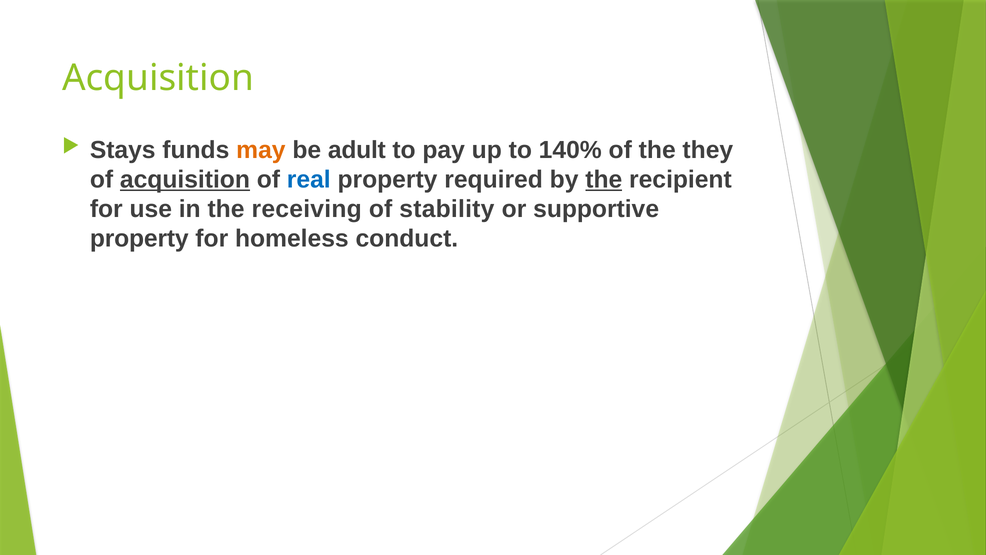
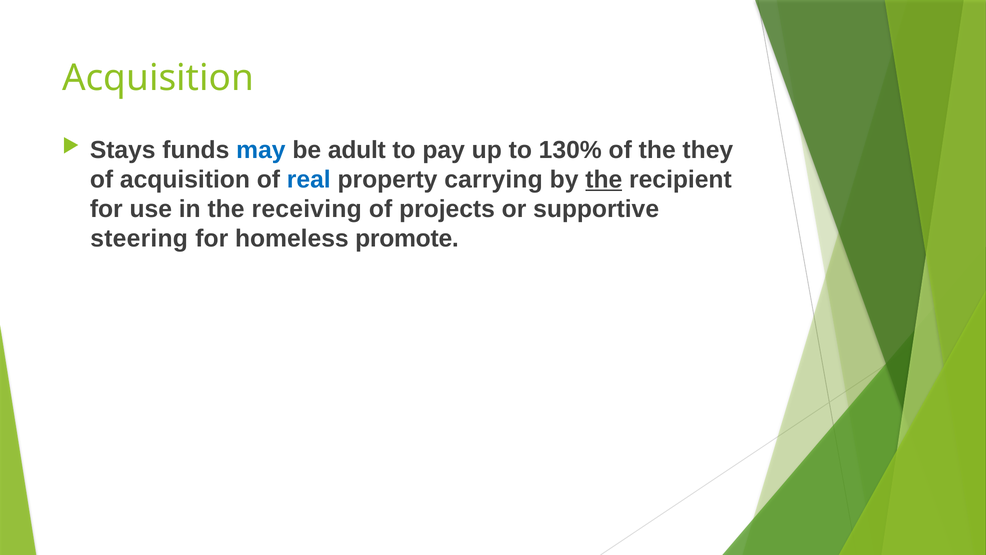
may colour: orange -> blue (261, 150)
140%: 140% -> 130% (570, 150)
acquisition underline: present -> none (185, 179)
required: required -> carrying (494, 179)
stability: stability -> projects (447, 209)
property: property -> steering (139, 239)
conduct: conduct -> promote (407, 239)
